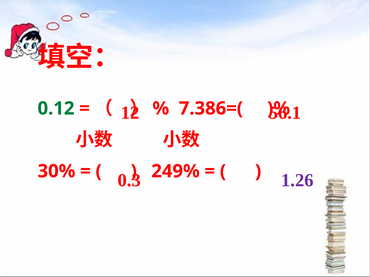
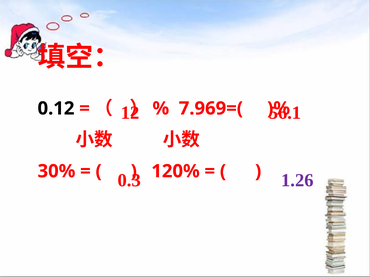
0.12 colour: green -> black (56, 109)
7.386=(: 7.386=( -> 7.969=( (211, 109)
249%: 249% -> 120% (176, 172)
